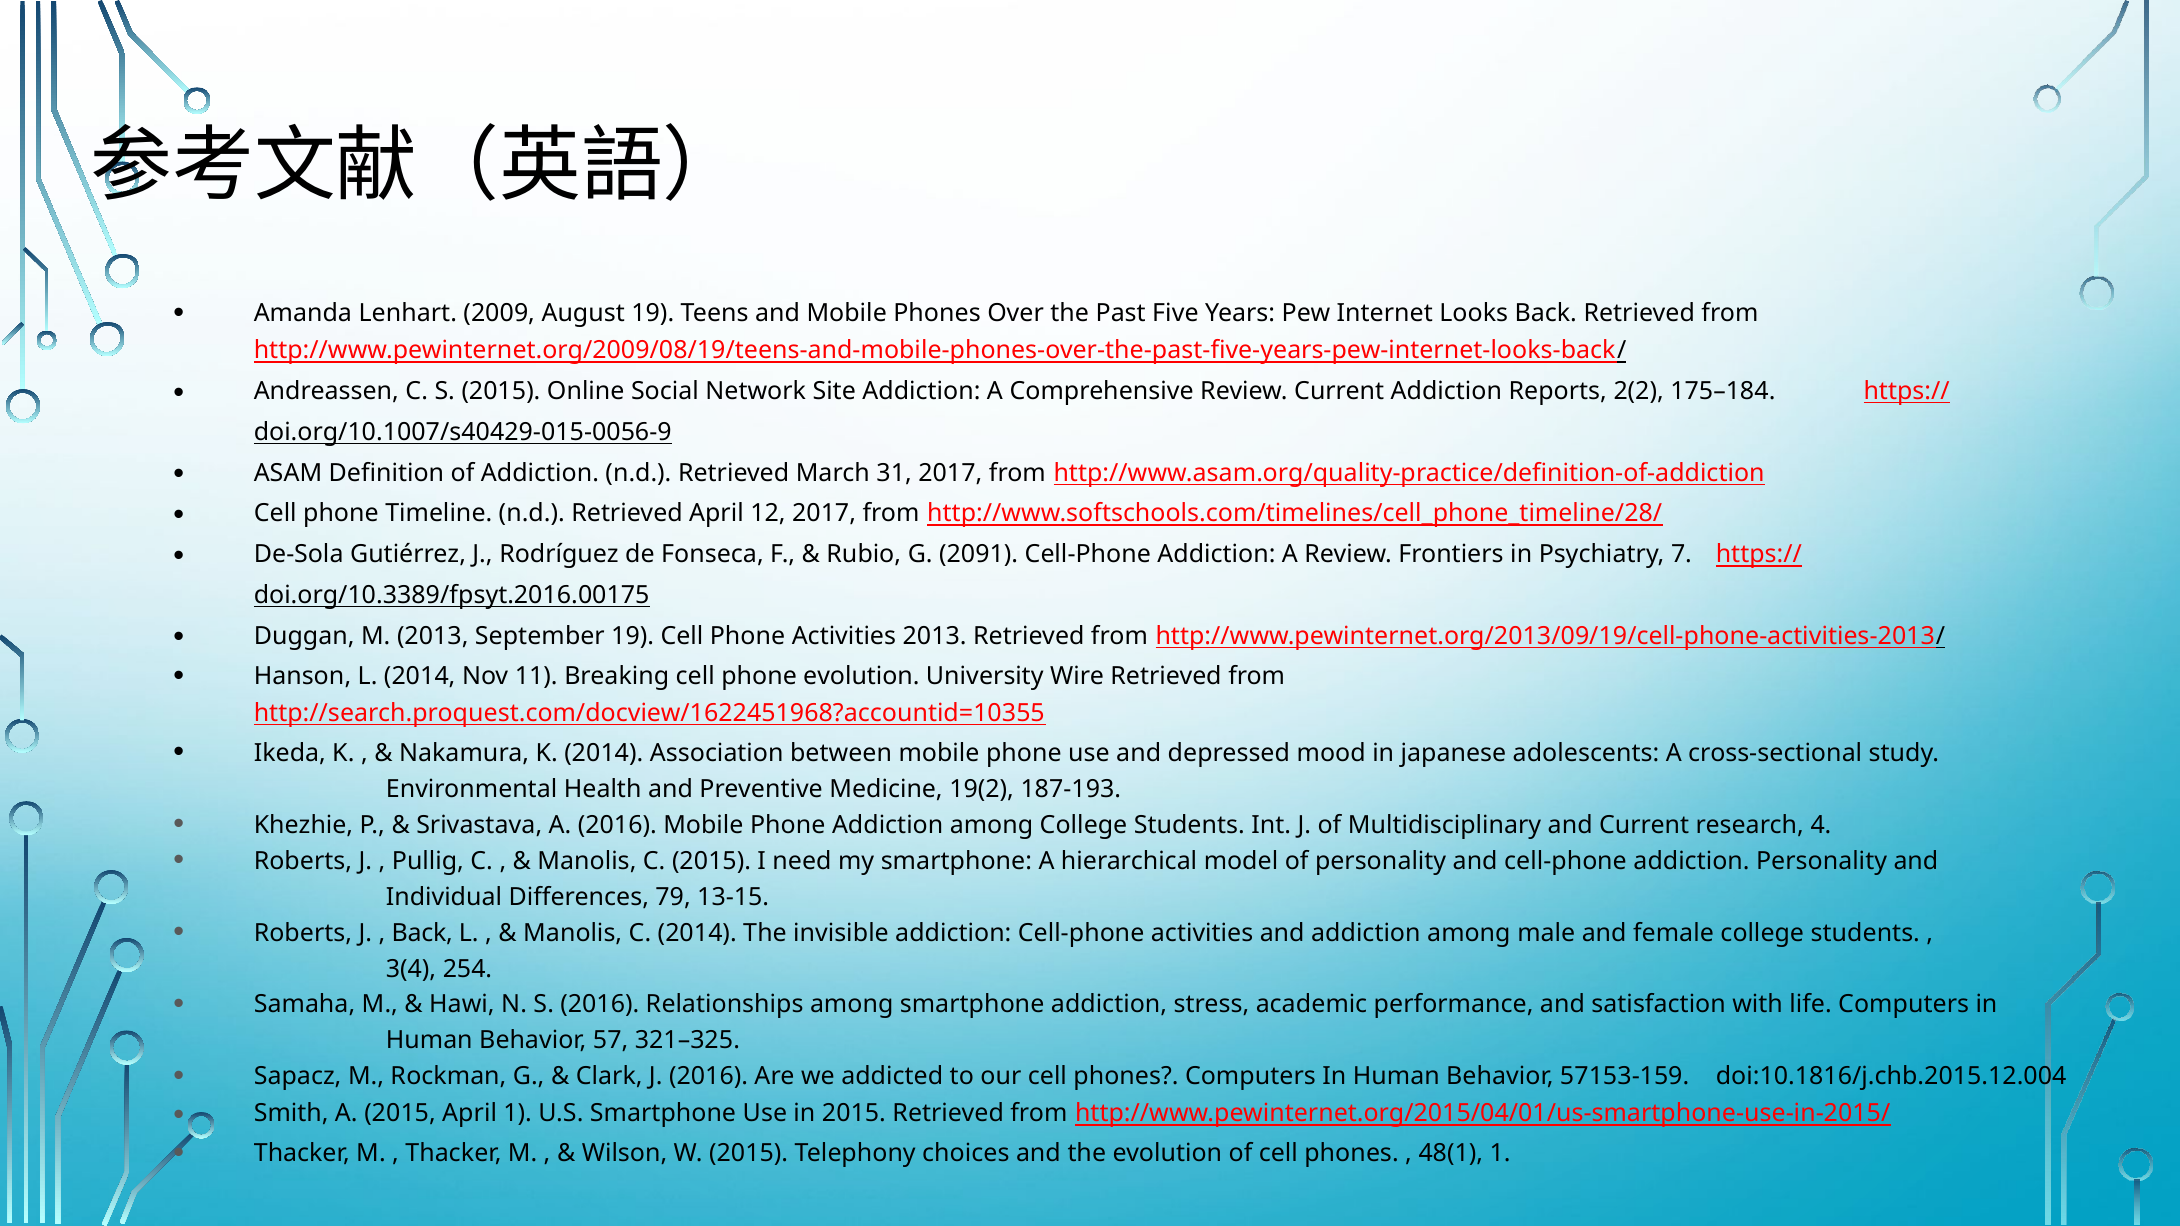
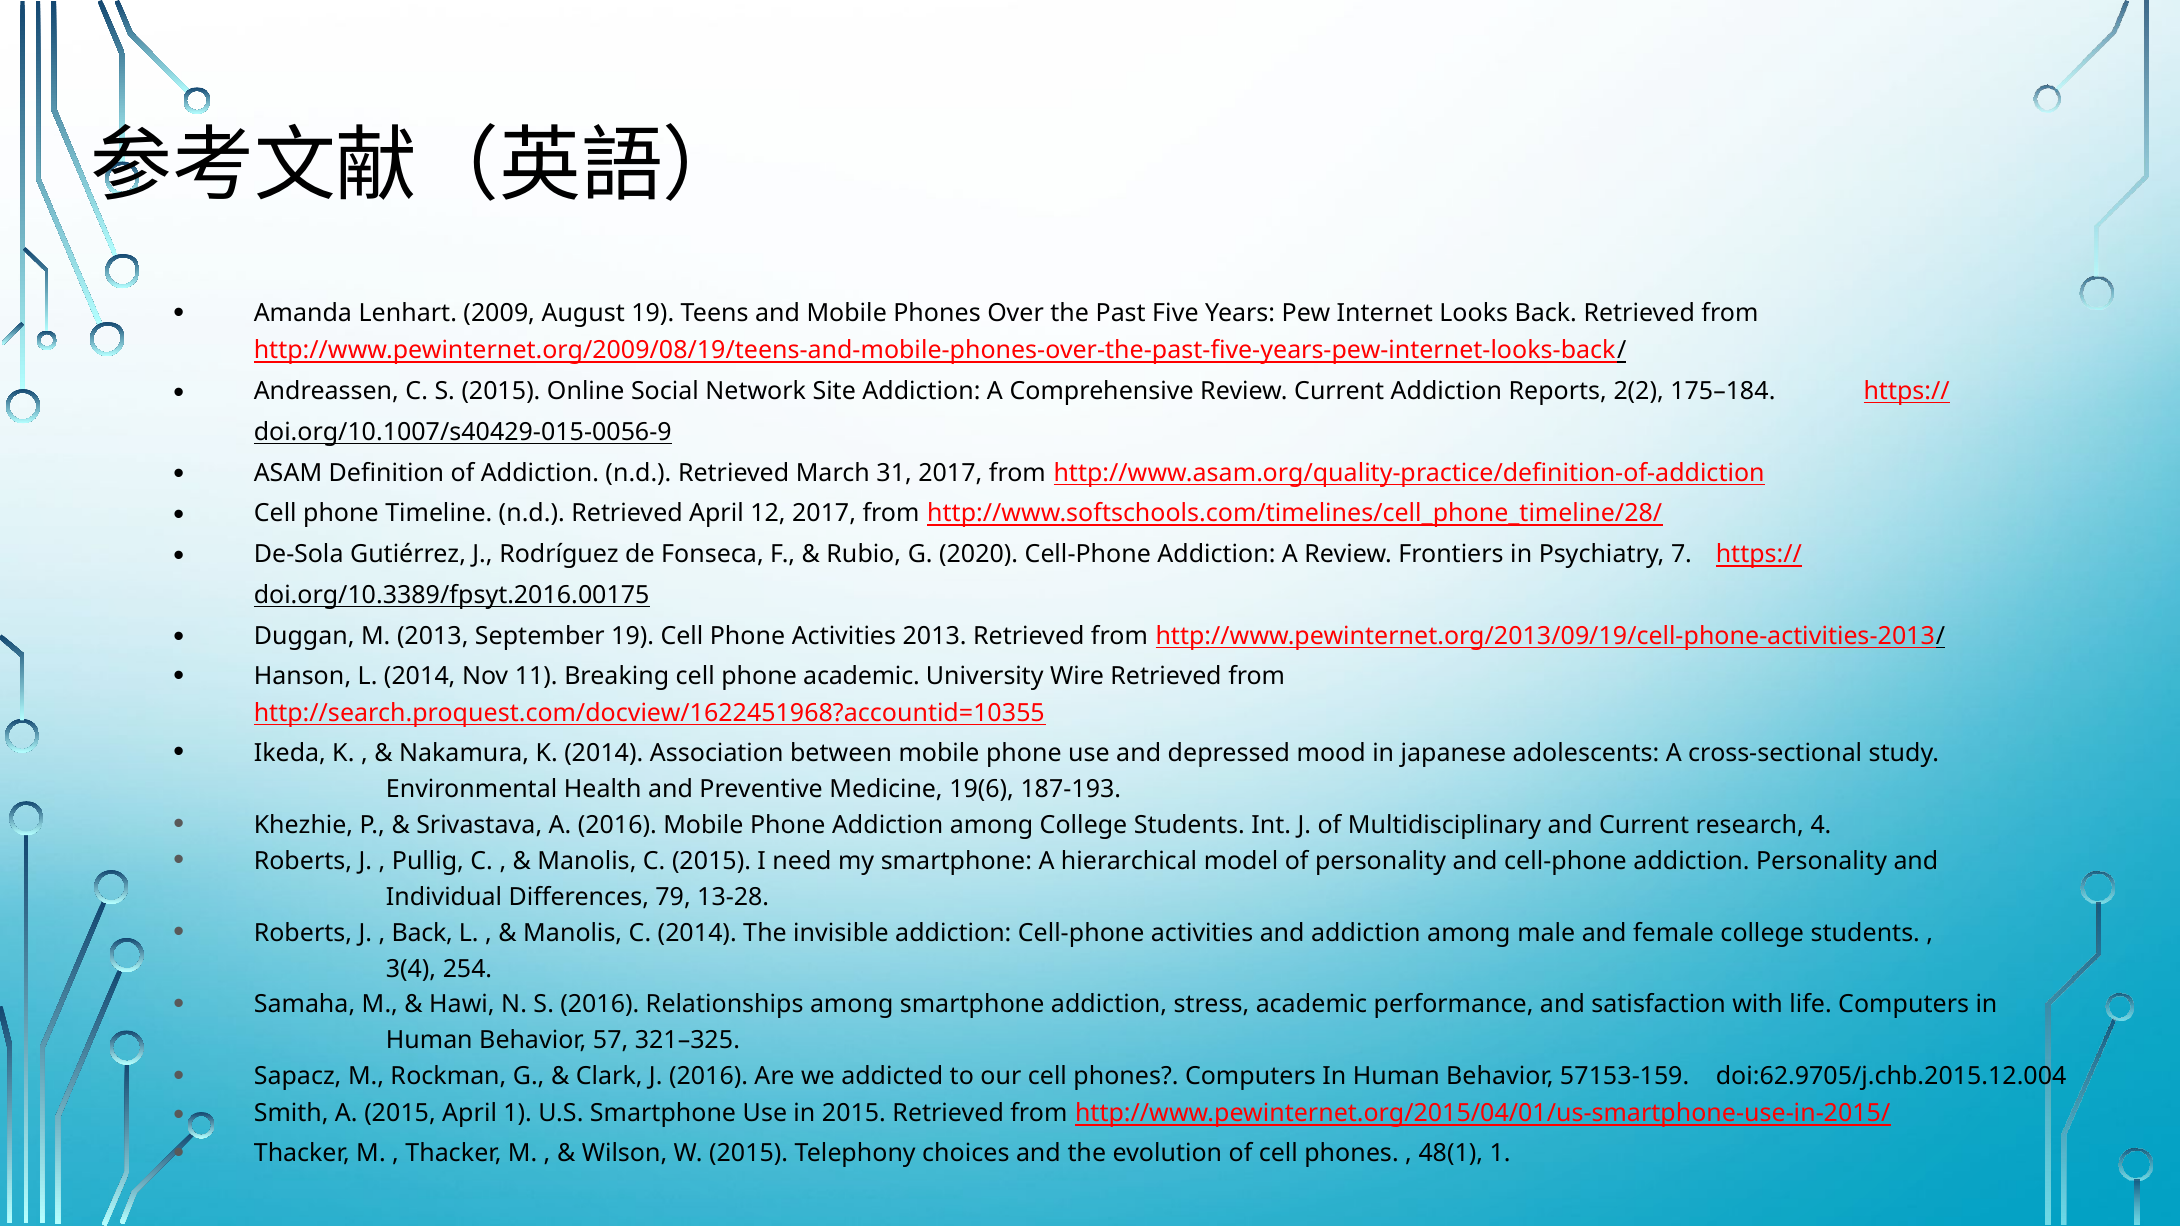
2091: 2091 -> 2020 (979, 555)
phone evolution: evolution -> academic (861, 676)
19(2: 19(2 -> 19(6 (982, 789)
13-15: 13-15 -> 13-28 (733, 897)
doi:10.1816/j.chb.2015.12.004: doi:10.1816/j.chb.2015.12.004 -> doi:62.9705/j.chb.2015.12.004 (1891, 1077)
